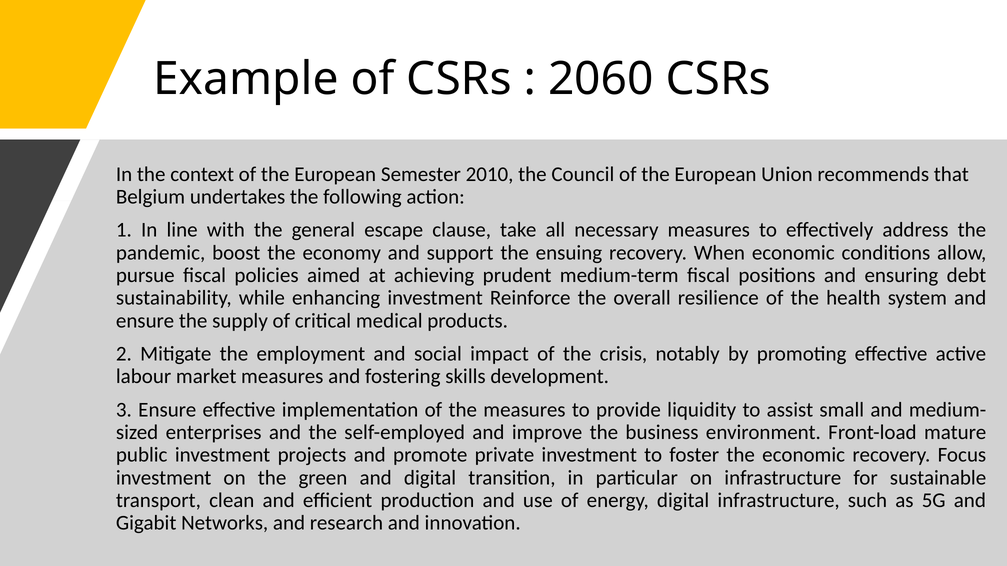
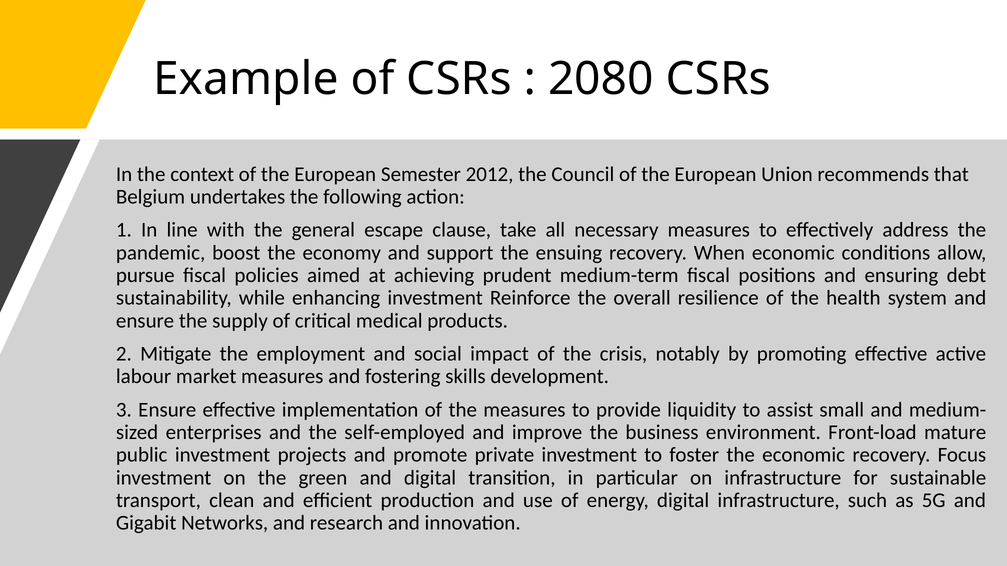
2060: 2060 -> 2080 (601, 79)
2010: 2010 -> 2012 (490, 174)
